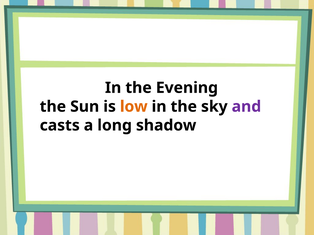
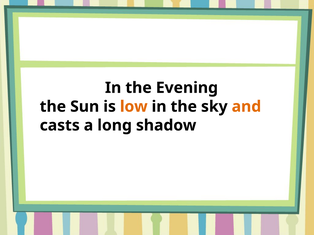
and colour: purple -> orange (246, 107)
